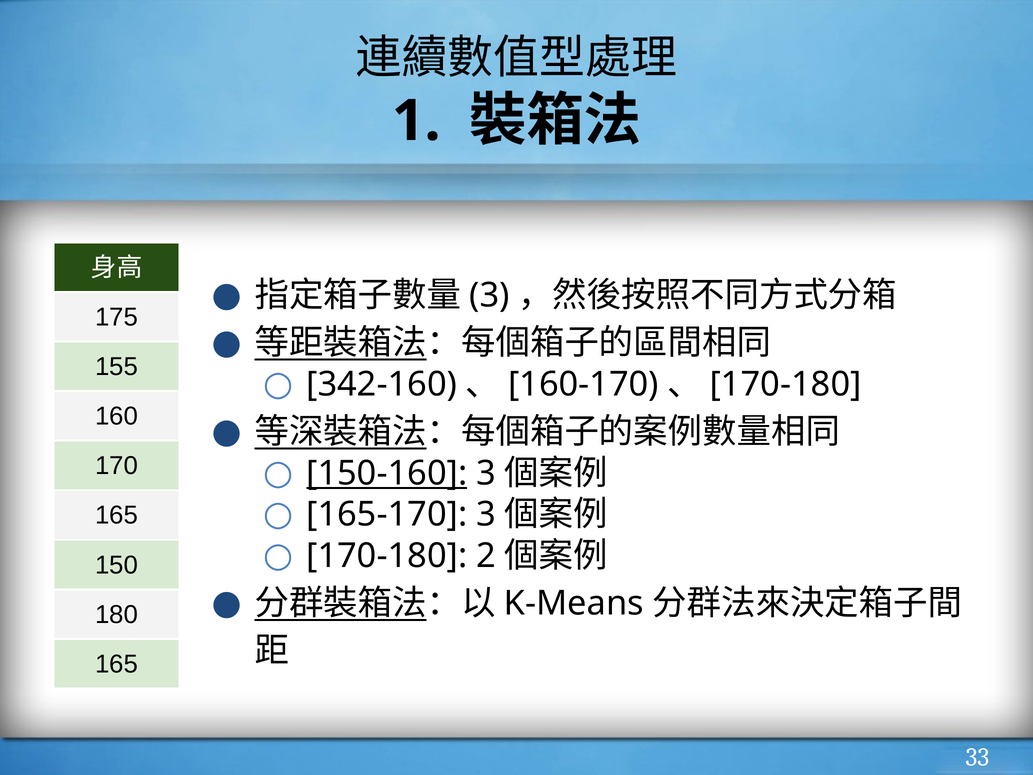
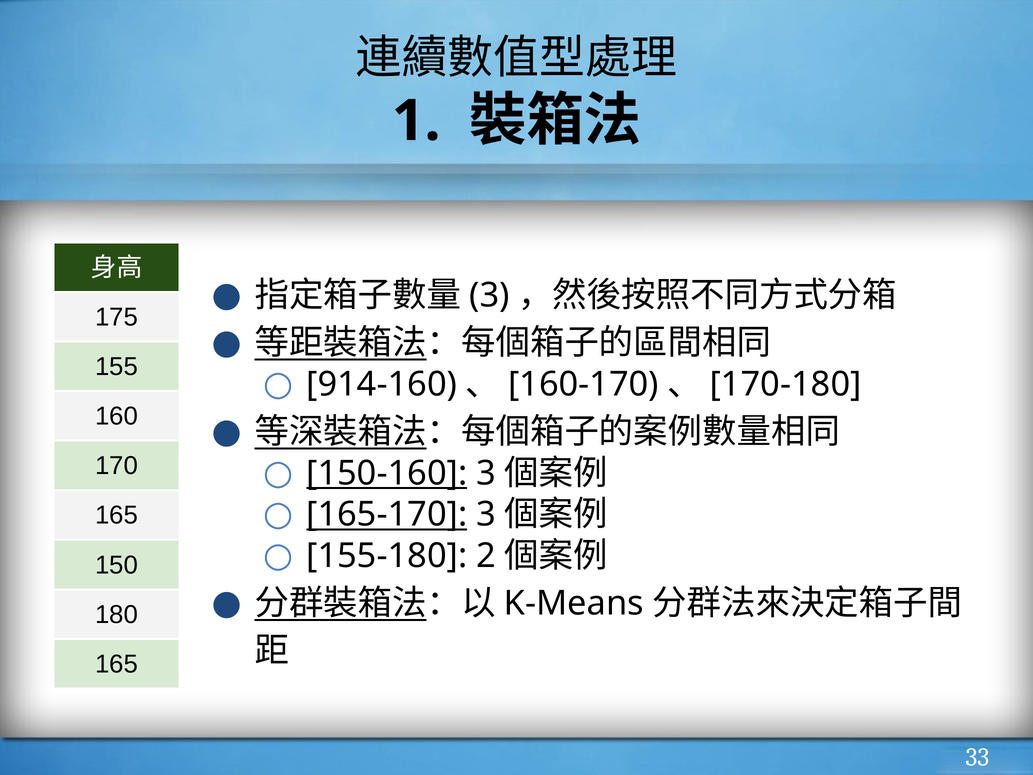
342-160: 342-160 -> 914-160 (382, 384)
165-170 underline: none -> present (387, 514)
170-180: 170-180 -> 155-180 (387, 556)
